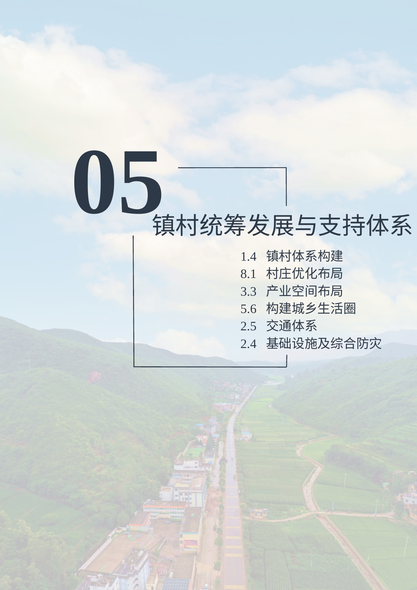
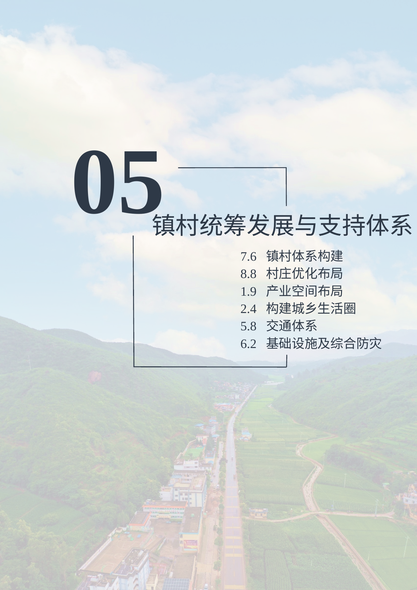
1.4: 1.4 -> 7.6 (249, 256)
8.1: 8.1 -> 8.8 (249, 274)
3.3: 3.3 -> 1.9 (249, 291)
5.6: 5.6 -> 2.4 (249, 309)
2.5: 2.5 -> 5.8 (249, 326)
2.4: 2.4 -> 6.2 (249, 344)
